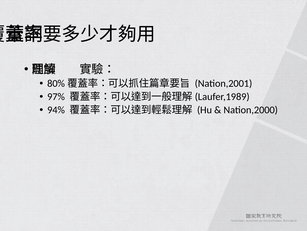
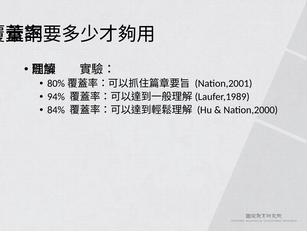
97%: 97% -> 94% (56, 96)
94%: 94% -> 84% (56, 110)
